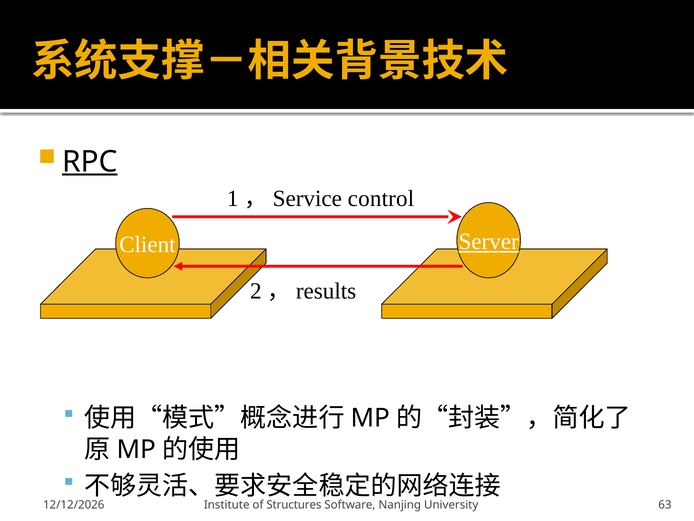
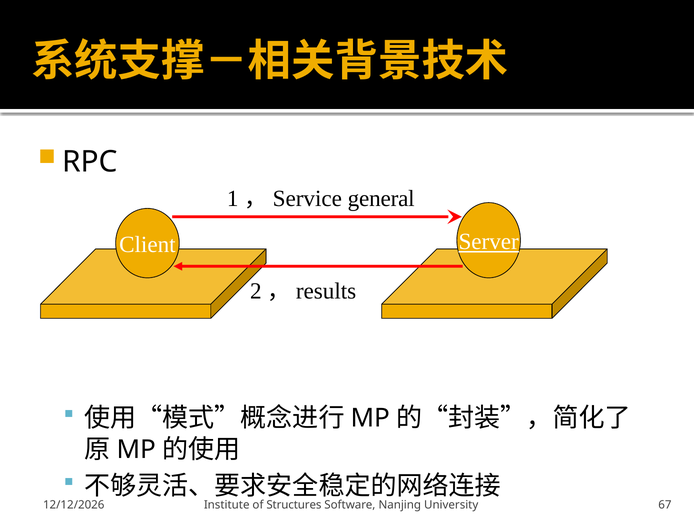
RPC underline: present -> none (90, 162)
control: control -> general (381, 198)
63: 63 -> 67 (665, 504)
